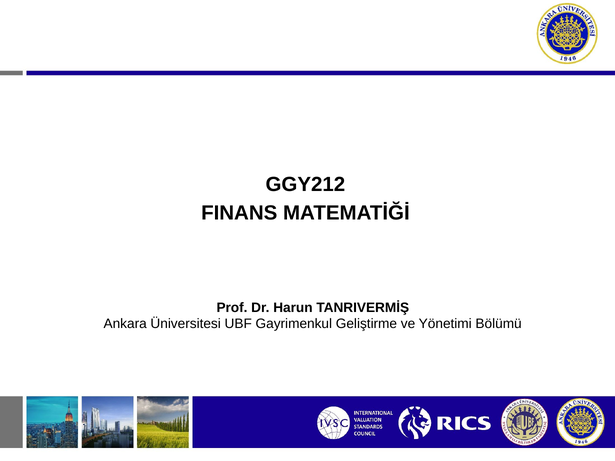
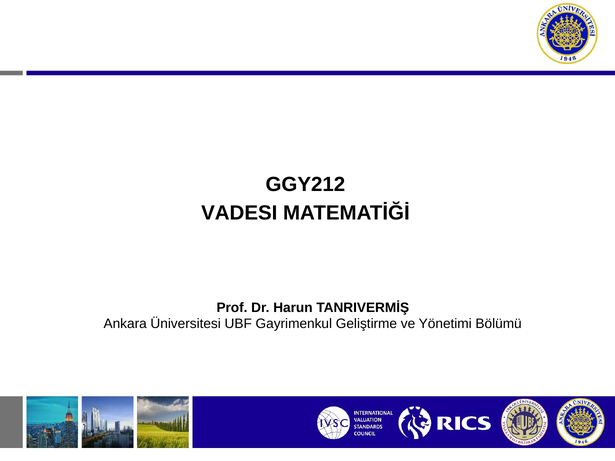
FINANS: FINANS -> VADESI (239, 213)
